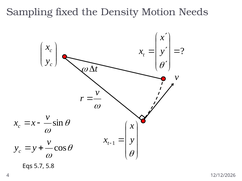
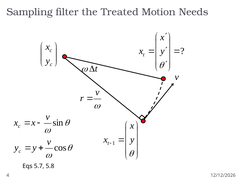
fixed: fixed -> filter (67, 12)
Density: Density -> Treated (120, 12)
